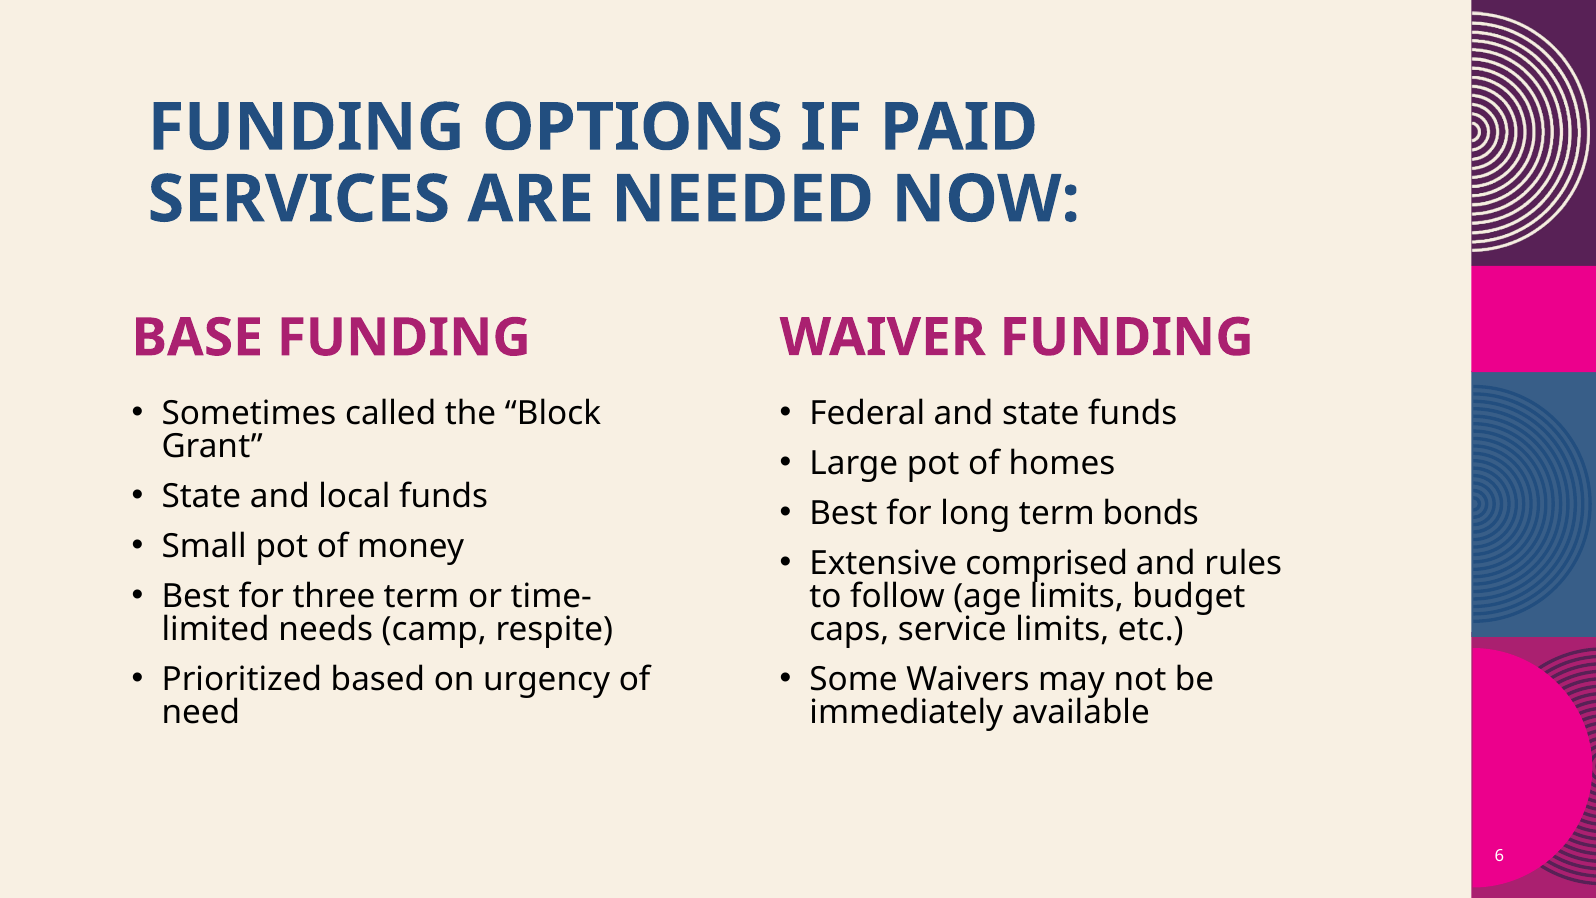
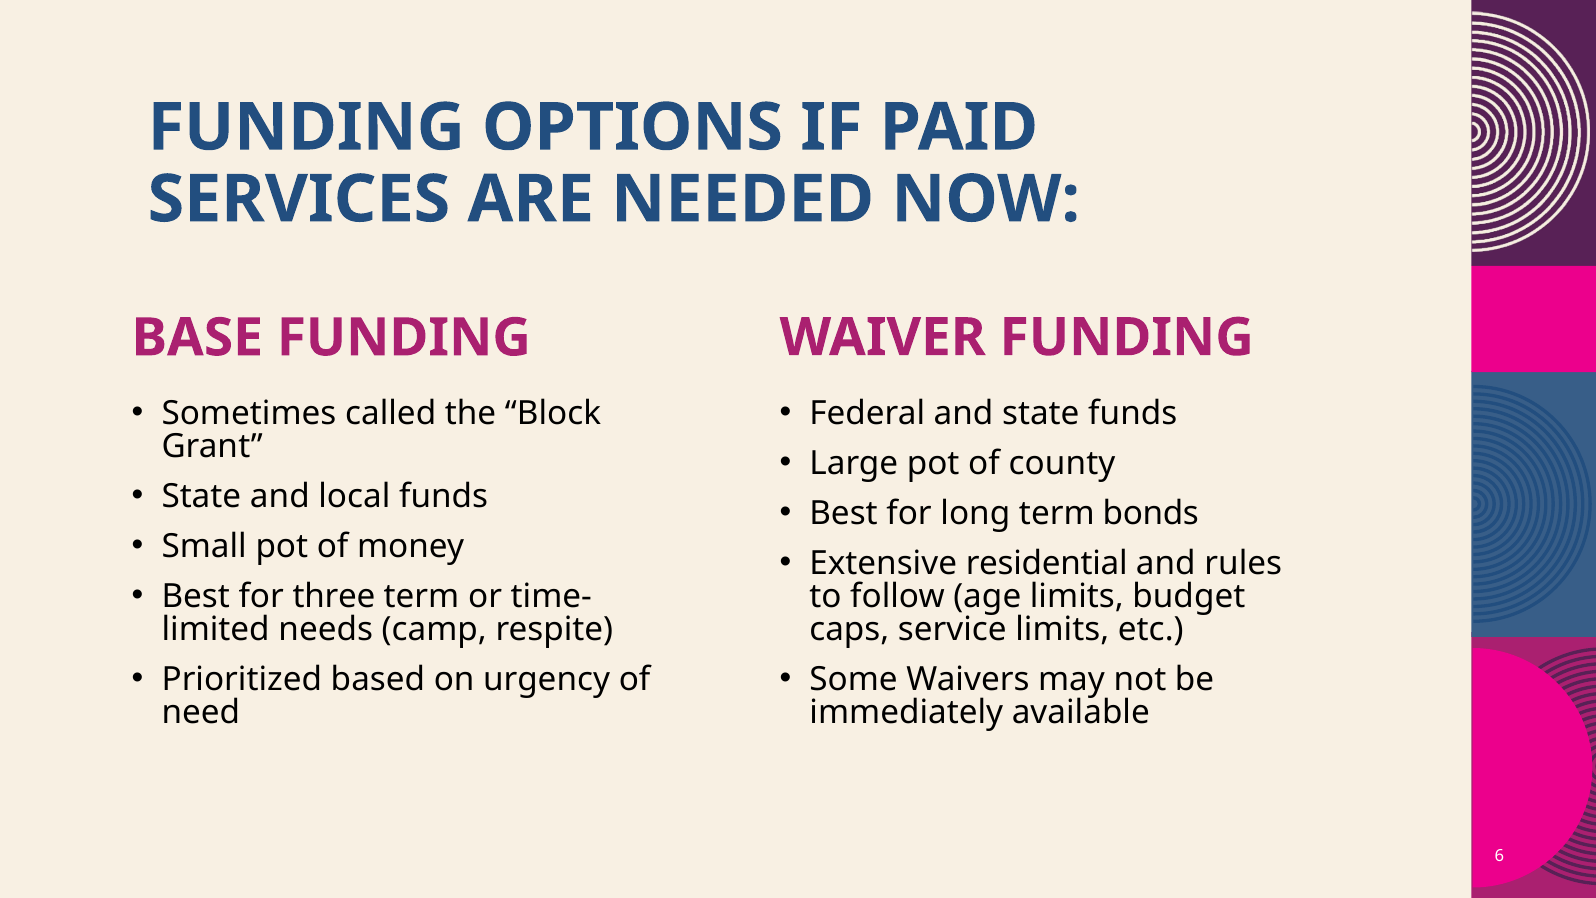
homes: homes -> county (1062, 463)
comprised: comprised -> residential (1047, 563)
